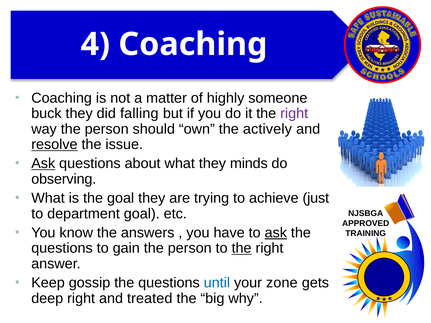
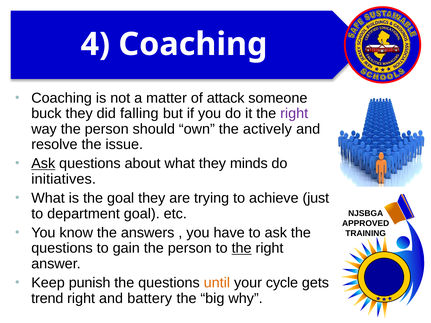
highly: highly -> attack (226, 98)
resolve underline: present -> none (54, 145)
observing: observing -> initiatives (64, 179)
ask underline: present -> none (276, 233)
gossip: gossip -> punish (90, 283)
until colour: blue -> orange (217, 283)
zone: zone -> cycle (282, 283)
deep: deep -> trend (47, 299)
treated: treated -> battery (150, 299)
